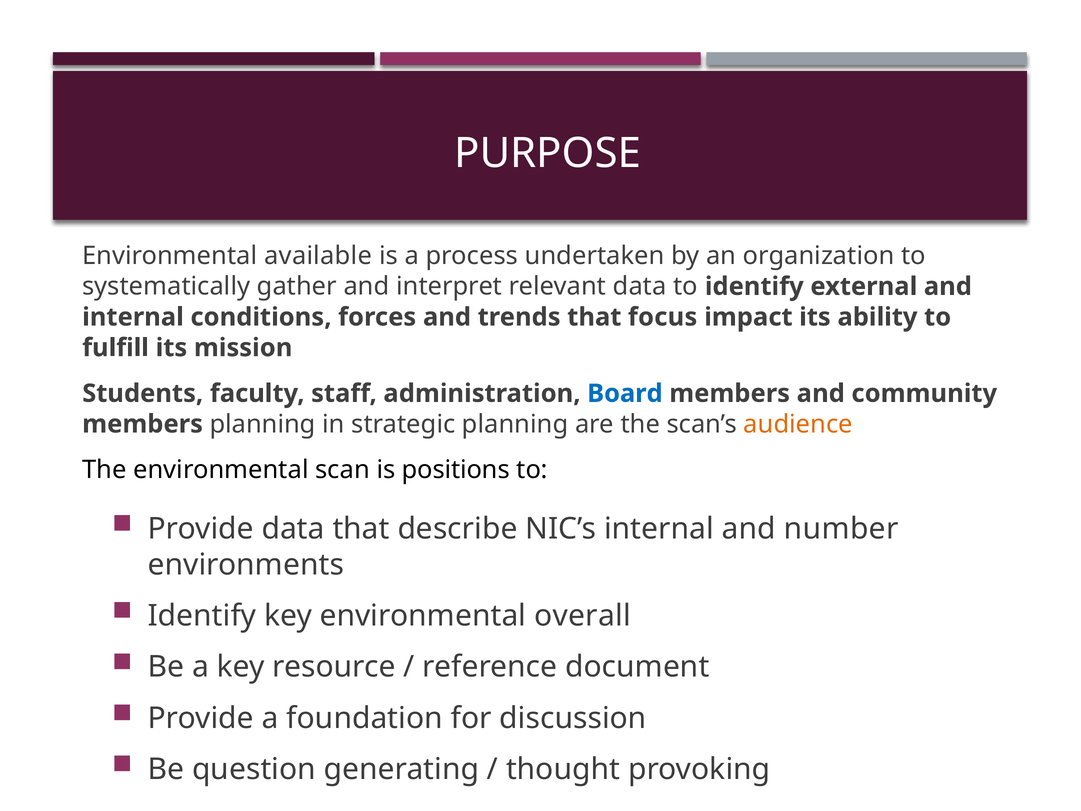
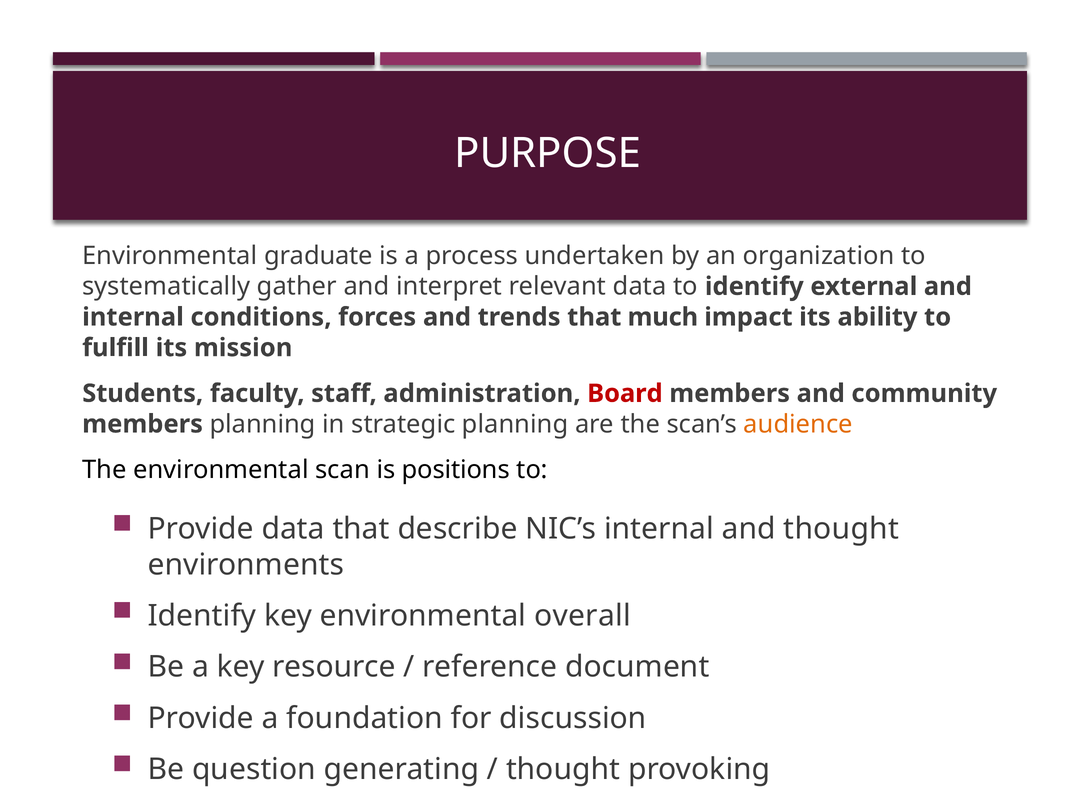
available: available -> graduate (318, 256)
focus: focus -> much (663, 317)
Board colour: blue -> red (625, 393)
and number: number -> thought (841, 529)
